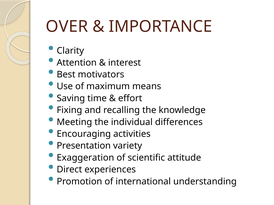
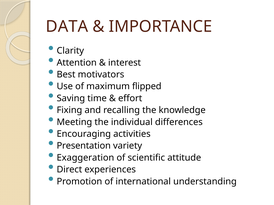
OVER: OVER -> DATA (67, 26)
means: means -> flipped (147, 87)
